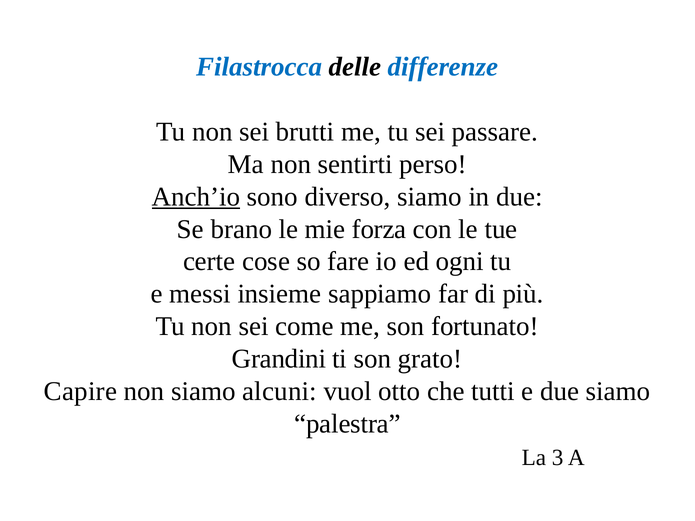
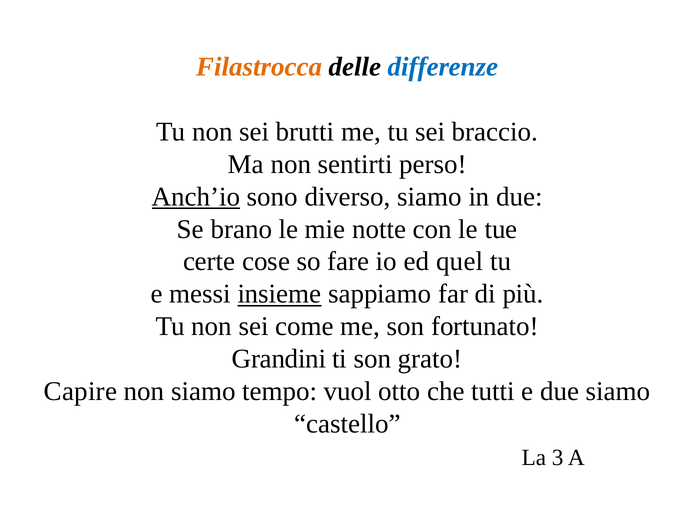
Filastrocca colour: blue -> orange (259, 67)
passare: passare -> braccio (495, 132)
forza: forza -> notte (379, 229)
ogni: ogni -> quel (460, 262)
insieme underline: none -> present (279, 294)
alcuni: alcuni -> tempo (280, 391)
palestra: palestra -> castello (347, 424)
